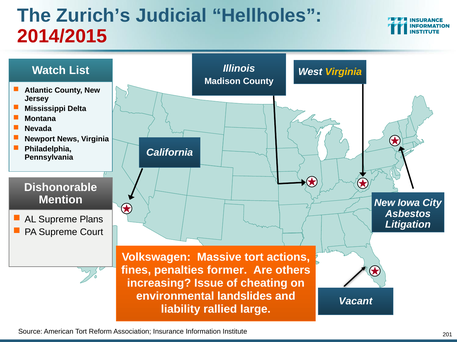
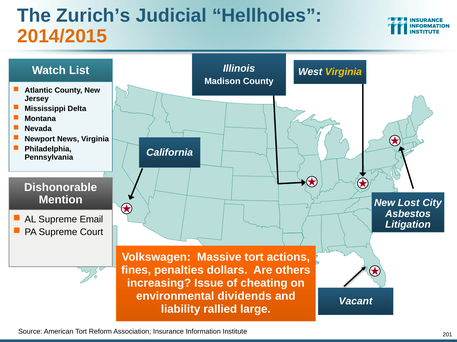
2014/2015 colour: red -> orange (62, 36)
Iowa: Iowa -> Lost (409, 203)
Plans: Plans -> Email (91, 220)
former: former -> dollars (227, 271)
landslides: landslides -> dividends (245, 297)
